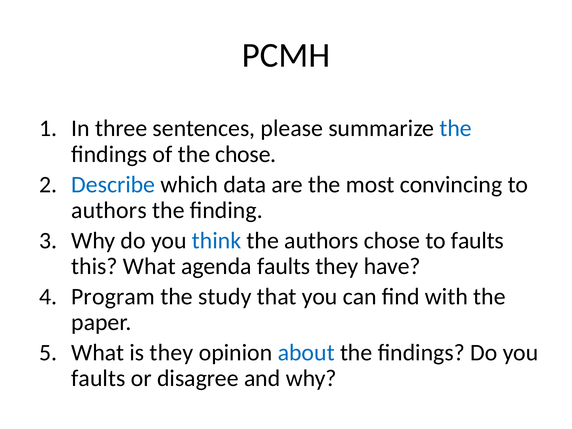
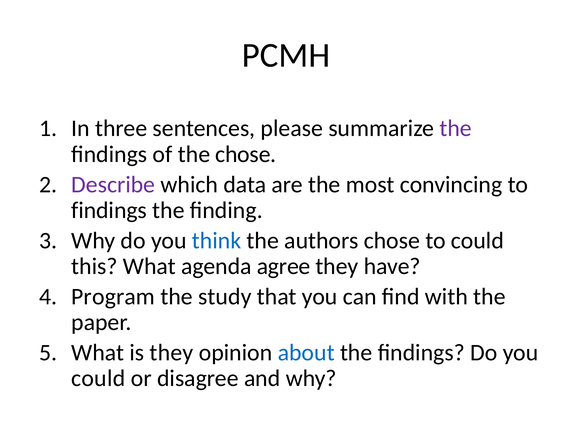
the colour: blue -> purple (456, 128)
Describe colour: blue -> purple (113, 184)
authors: authors -> findings (109, 210)
to faults: faults -> could (477, 241)
agenda faults: faults -> agree (284, 266)
faults: faults -> could (98, 378)
